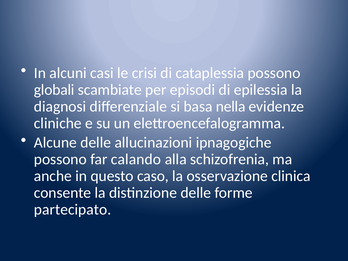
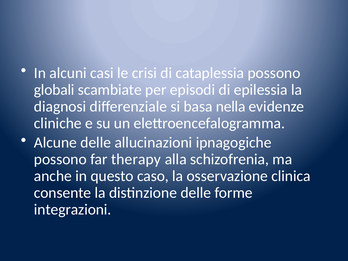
calando: calando -> therapy (136, 159)
partecipato: partecipato -> integrazioni (73, 210)
